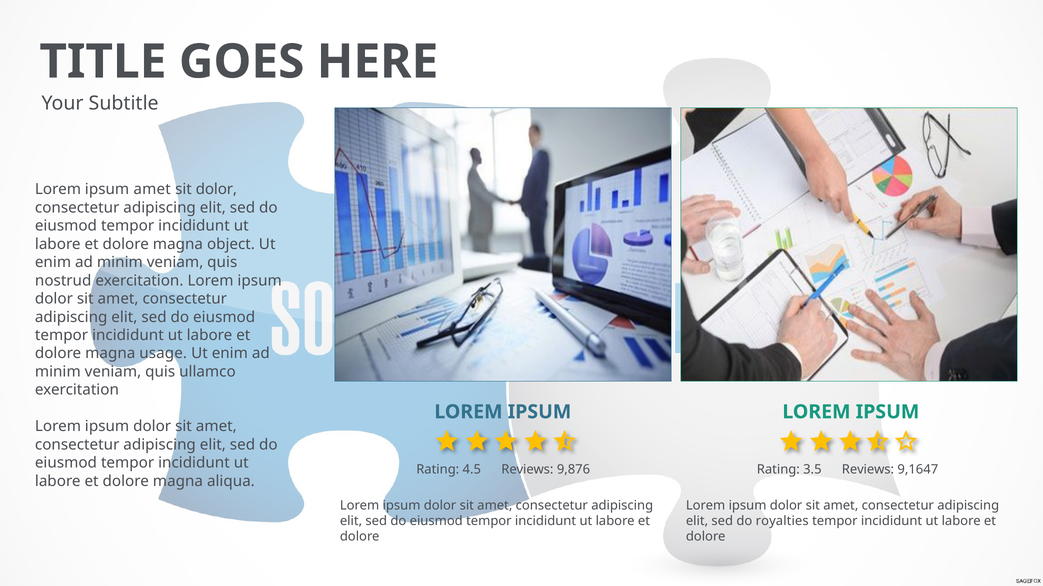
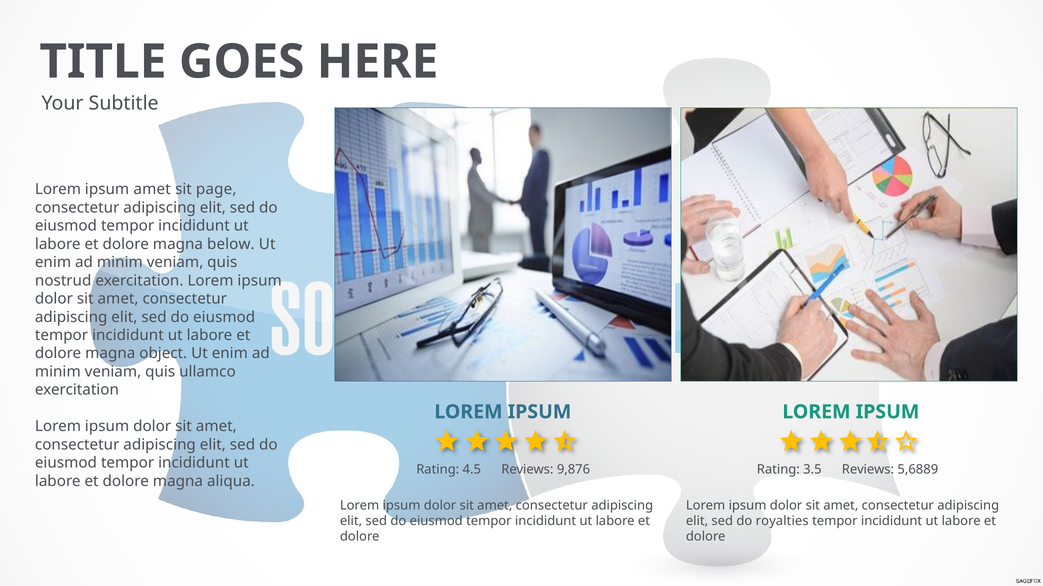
sit dolor: dolor -> page (216, 190)
object: object -> below (231, 244)
usage: usage -> object (163, 354)
9,1647: 9,1647 -> 5,6889 (918, 470)
